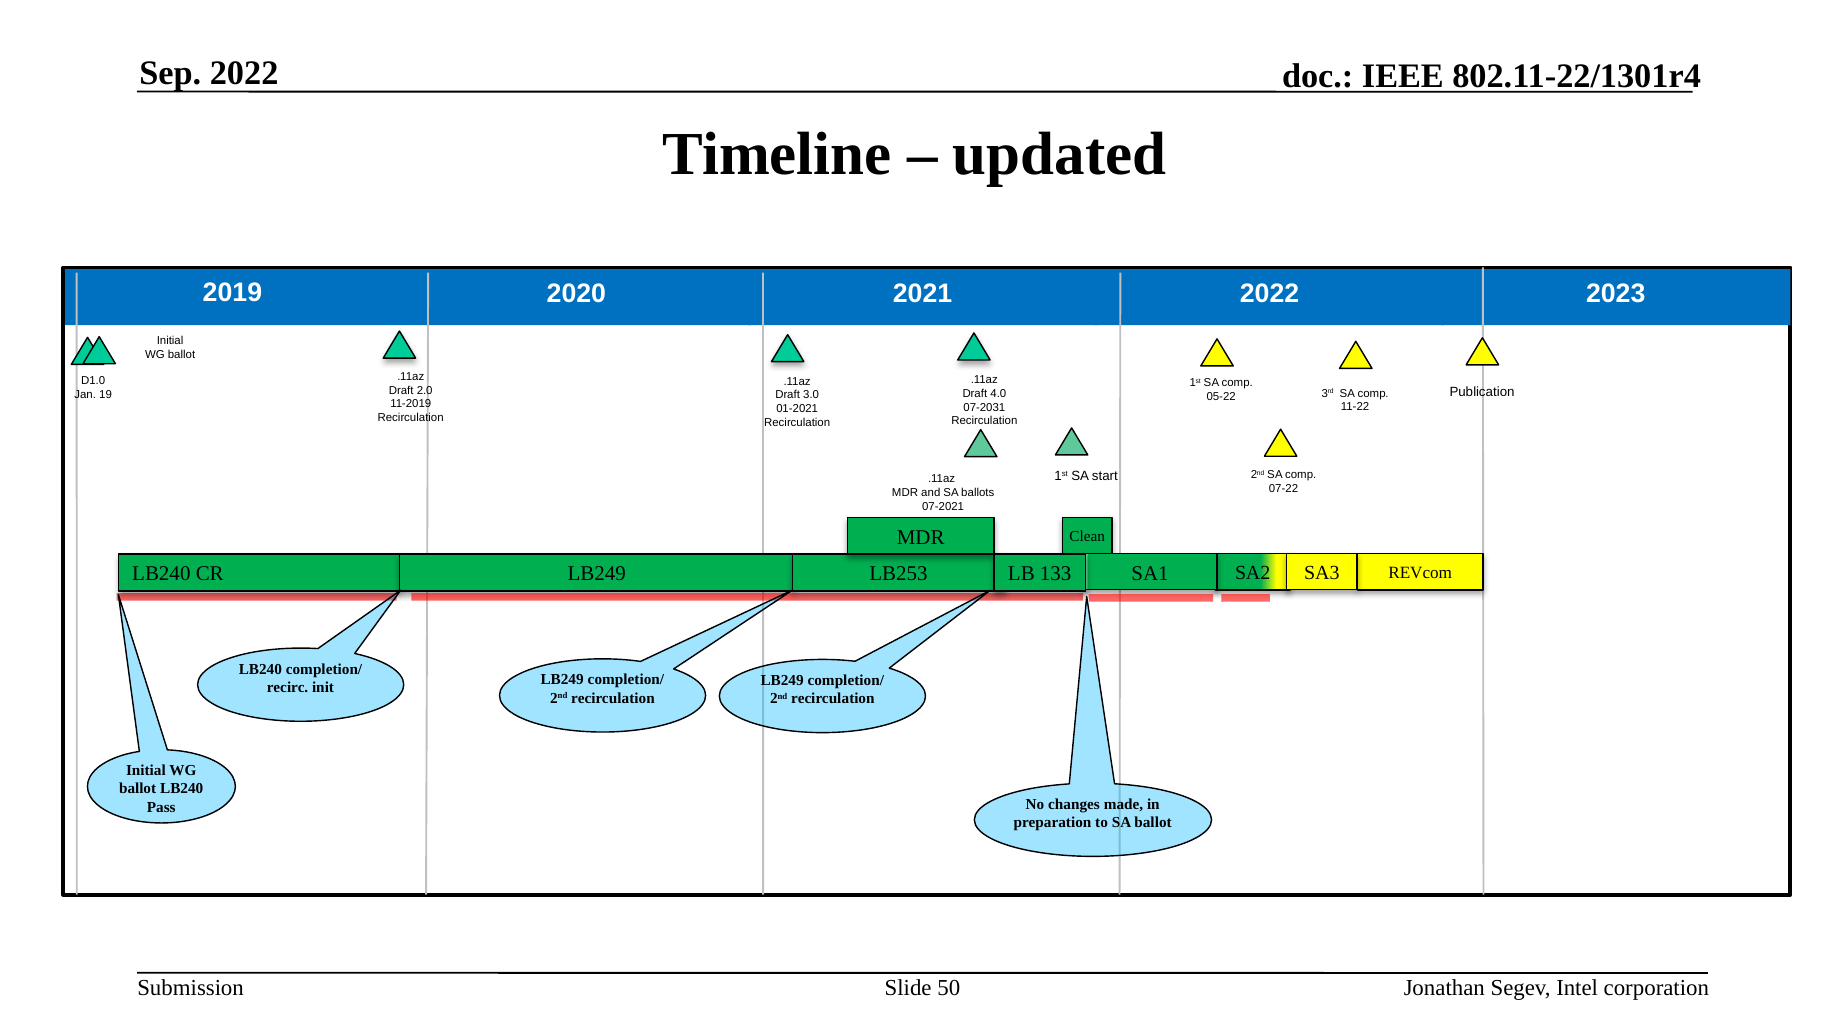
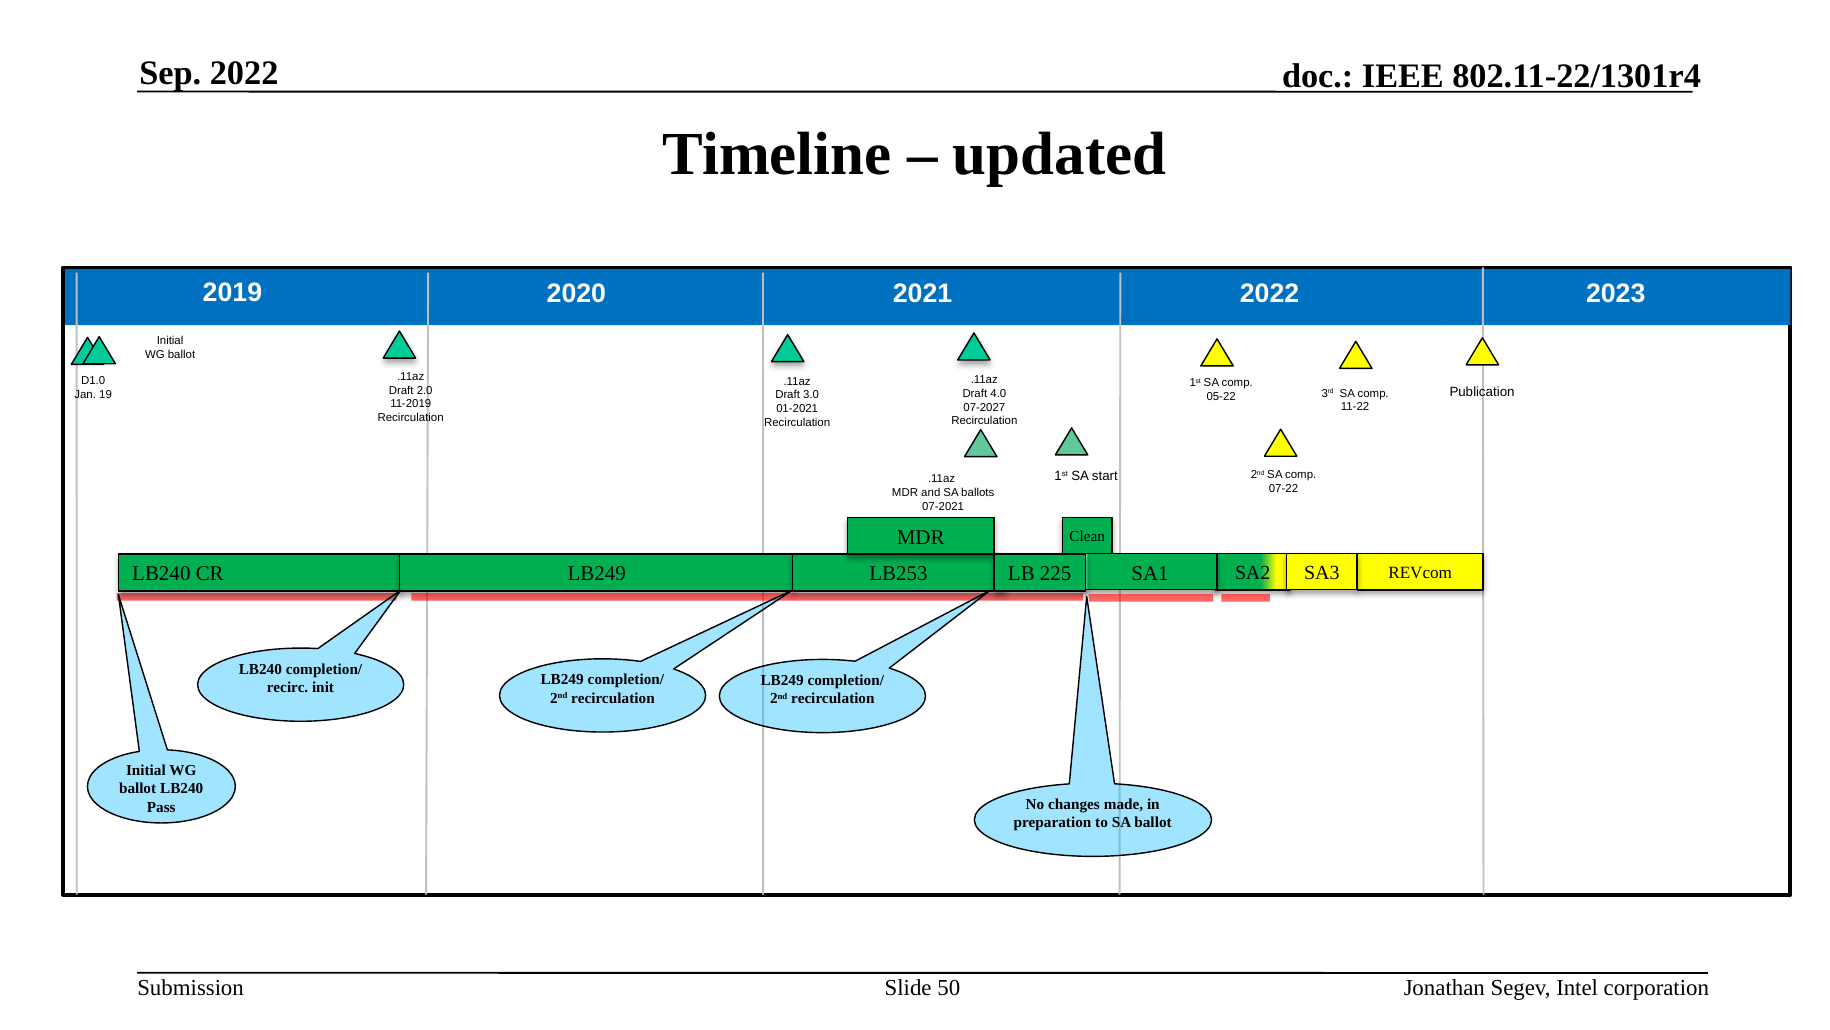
07-2031: 07-2031 -> 07-2027 (984, 407)
133: 133 -> 225 (1056, 574)
